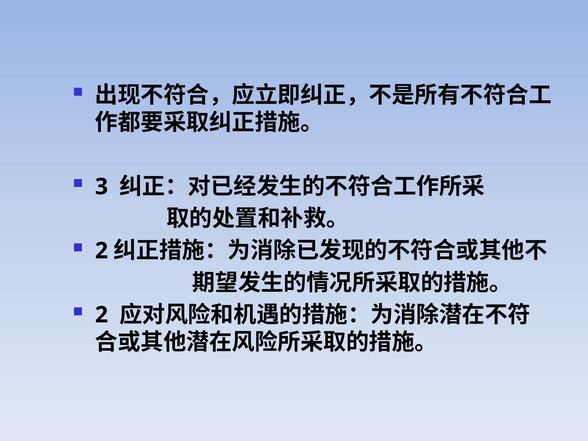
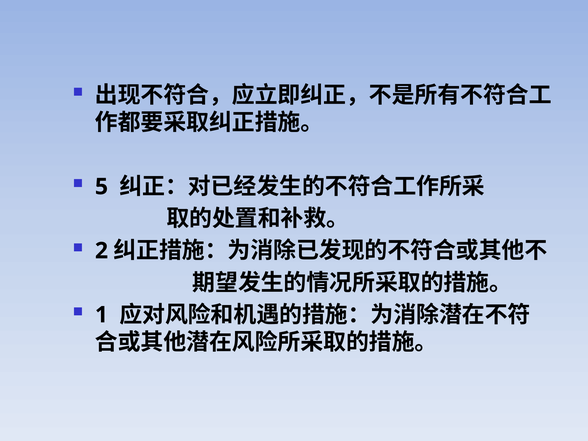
3: 3 -> 5 (101, 187)
2: 2 -> 1 (101, 315)
